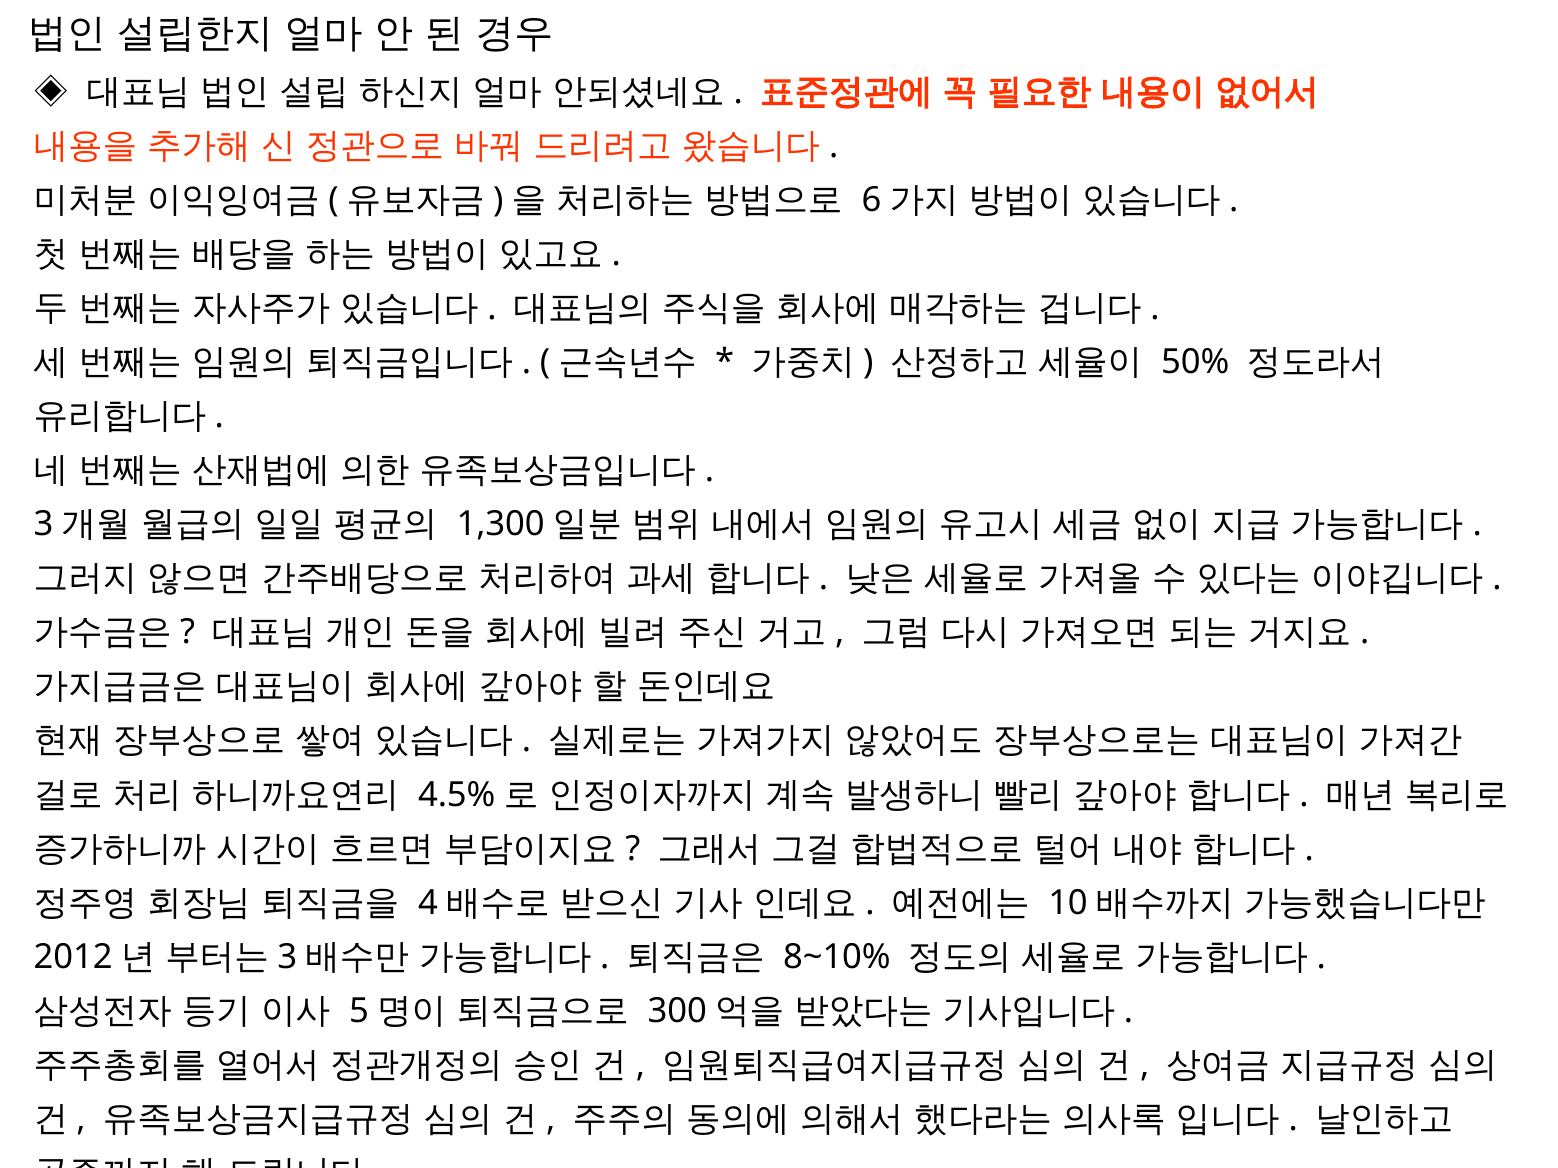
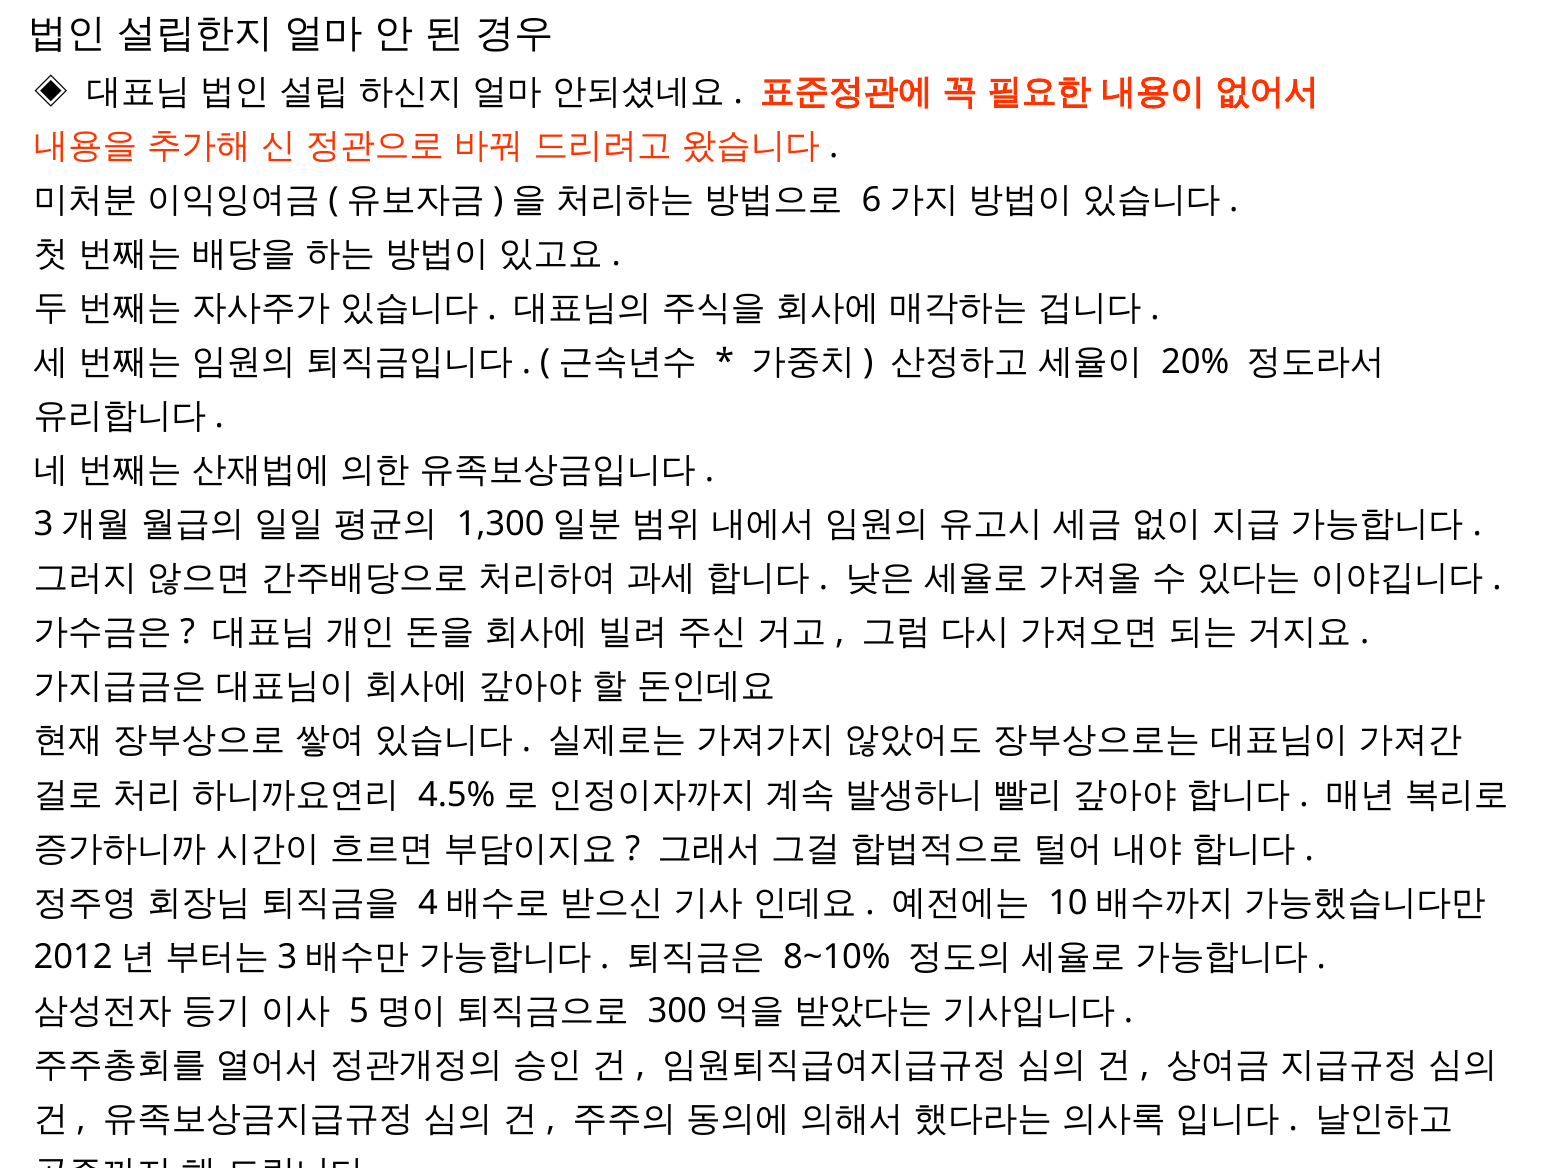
50%: 50% -> 20% (1195, 362)
